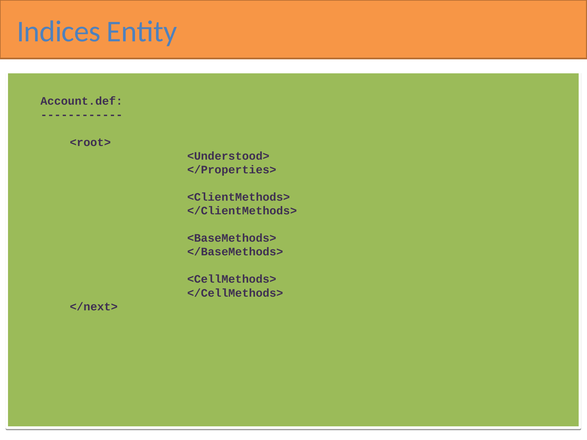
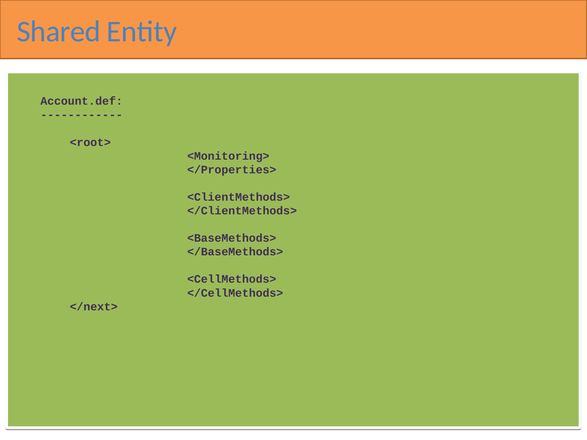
Indices: Indices -> Shared (59, 32)
<Understood>: <Understood> -> <Monitoring> (228, 156)
